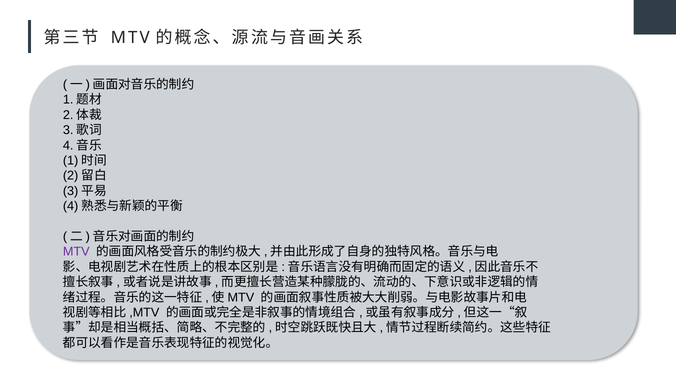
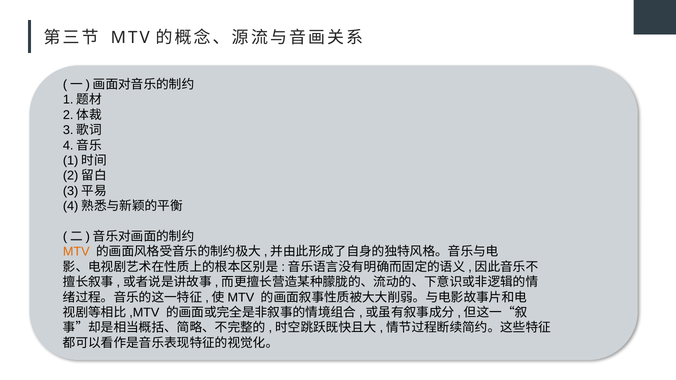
MTV colour: purple -> orange (76, 252)
